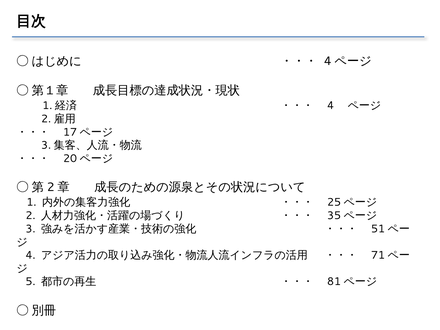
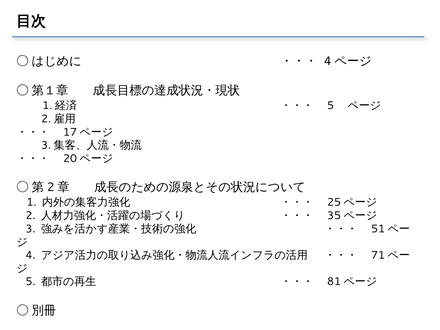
4: 4 -> 5 (331, 105)
